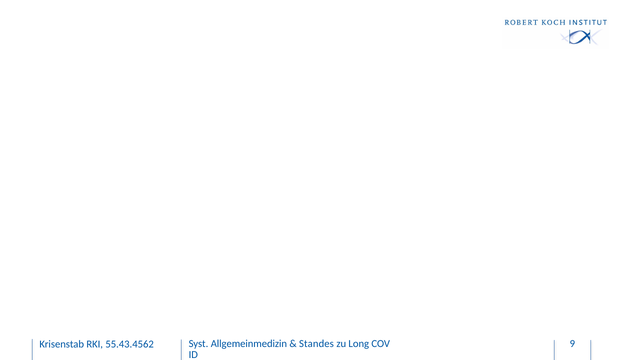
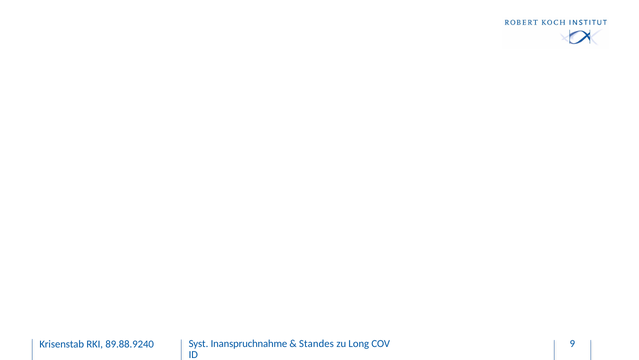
Allgemeinmedizin: Allgemeinmedizin -> Inanspruchnahme (249, 343)
55.43.4562: 55.43.4562 -> 89.88.9240 (130, 343)
